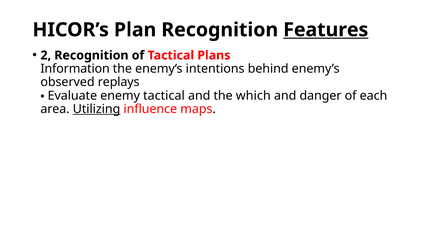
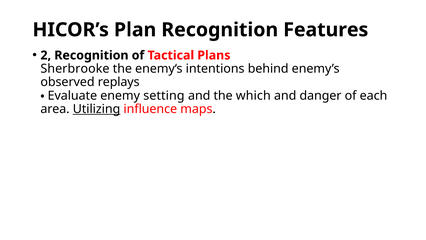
Features underline: present -> none (326, 30)
Information: Information -> Sherbrooke (75, 69)
enemy tactical: tactical -> setting (164, 95)
